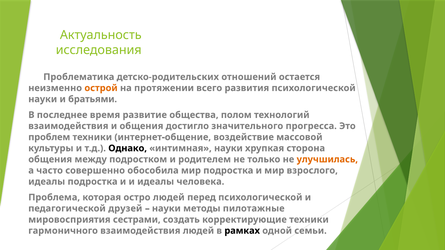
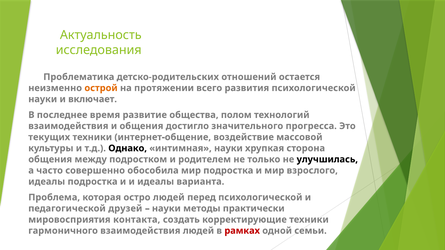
братьями: братьями -> включает (93, 99)
проблем: проблем -> текущих (49, 137)
улучшилась colour: orange -> black (327, 160)
человека: человека -> варианта (200, 182)
пилотажные: пилотажные -> практически (254, 209)
сестрами: сестрами -> контакта (137, 220)
рамках colour: black -> red (242, 231)
